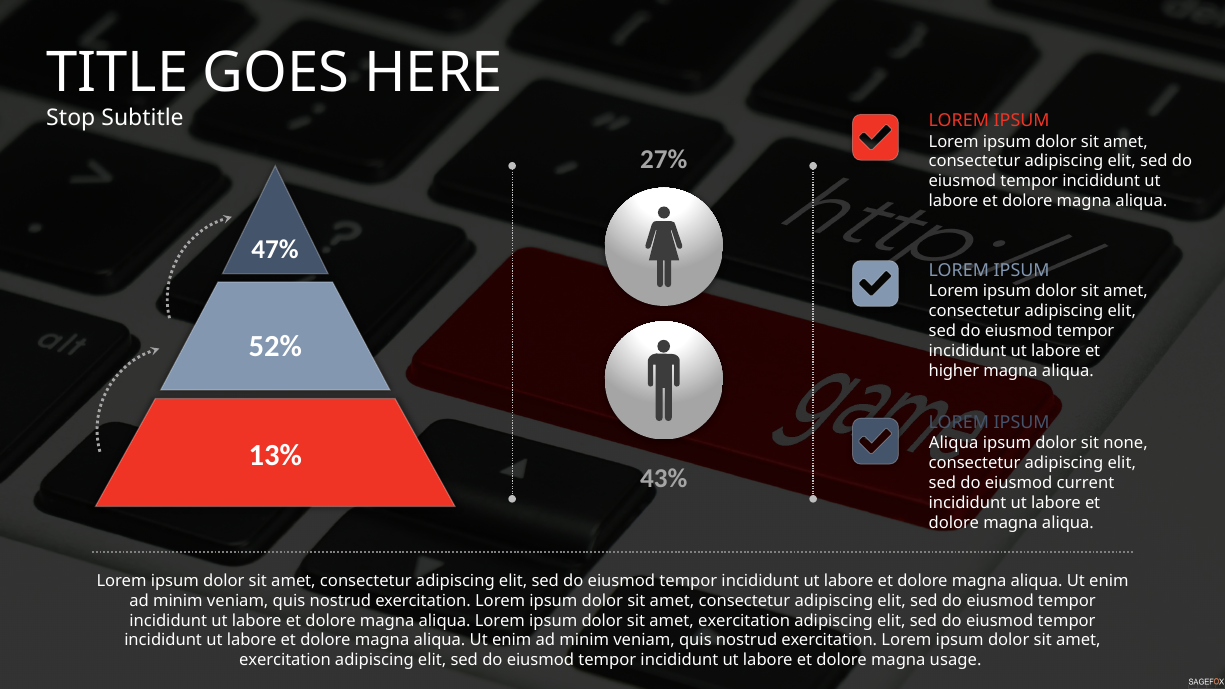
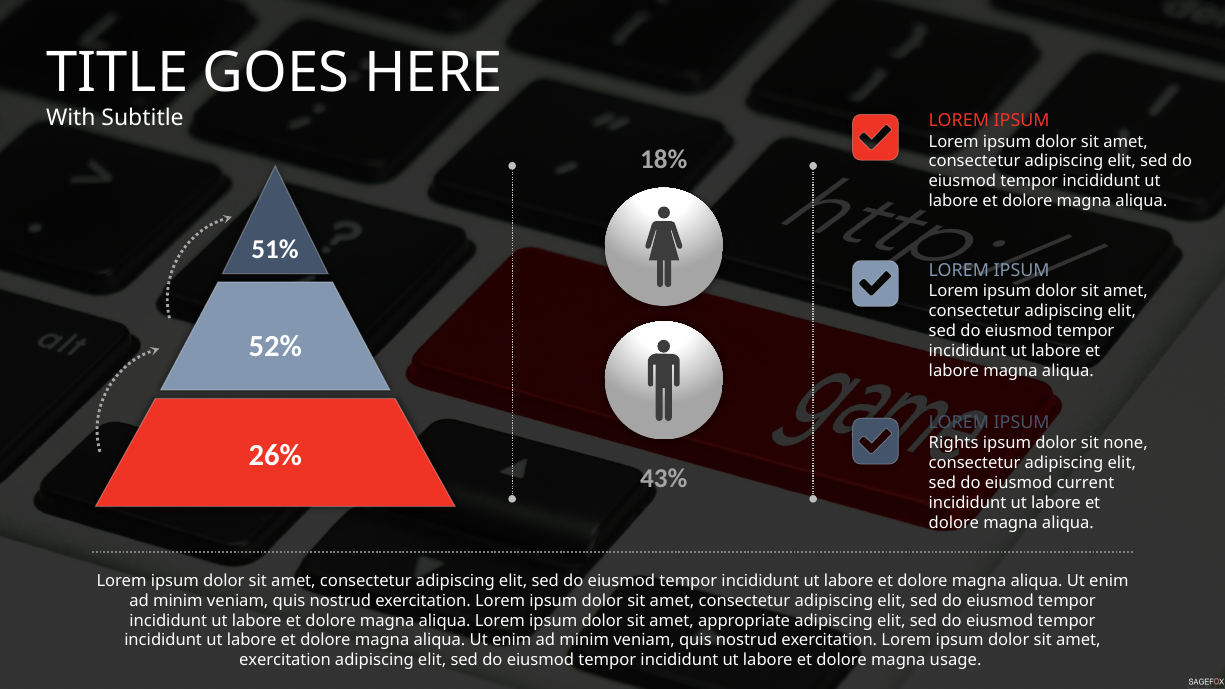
Stop: Stop -> With (71, 118)
27%: 27% -> 18% (664, 160)
47%: 47% -> 51% (275, 250)
higher: higher -> labore (954, 371)
Aliqua: Aliqua -> Rights (954, 443)
13%: 13% -> 26% (275, 455)
exercitation: exercitation -> appropriate (744, 621)
